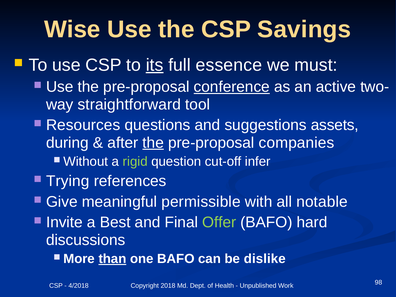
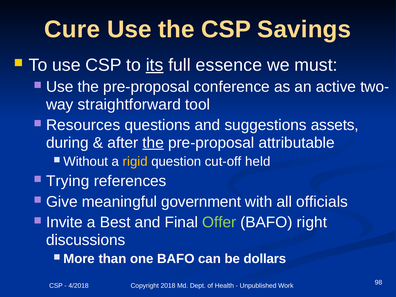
Wise: Wise -> Cure (72, 29)
conference underline: present -> none (232, 87)
companies: companies -> attributable (297, 143)
rigid colour: light green -> yellow (135, 162)
infer: infer -> held (258, 162)
permissible: permissible -> government (201, 202)
notable: notable -> officials (322, 202)
hard: hard -> right (312, 222)
than underline: present -> none (112, 259)
dislike: dislike -> dollars (265, 259)
